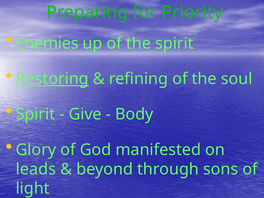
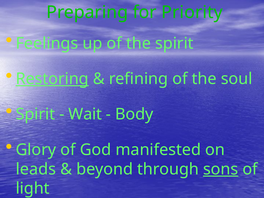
Enemies: Enemies -> Feelings (47, 43)
Give: Give -> Wait (85, 114)
sons underline: none -> present (221, 169)
